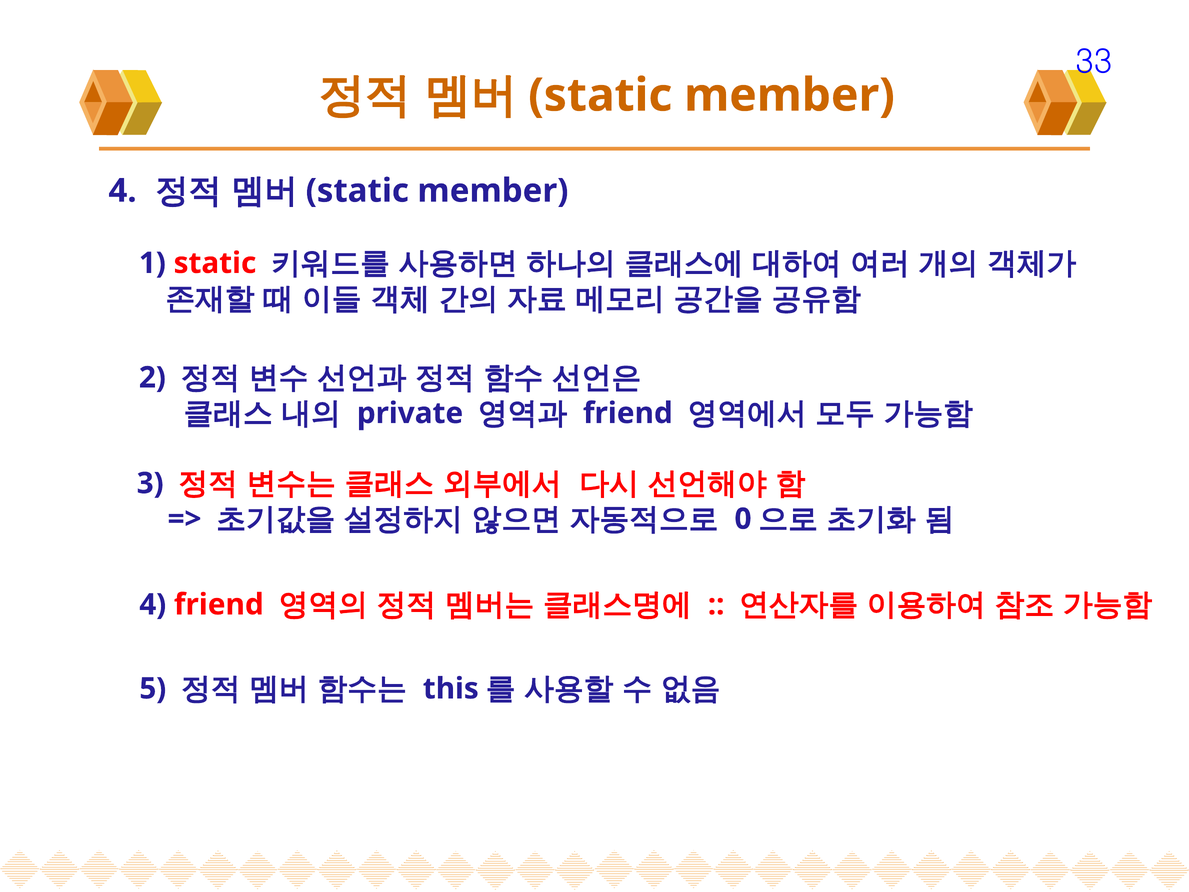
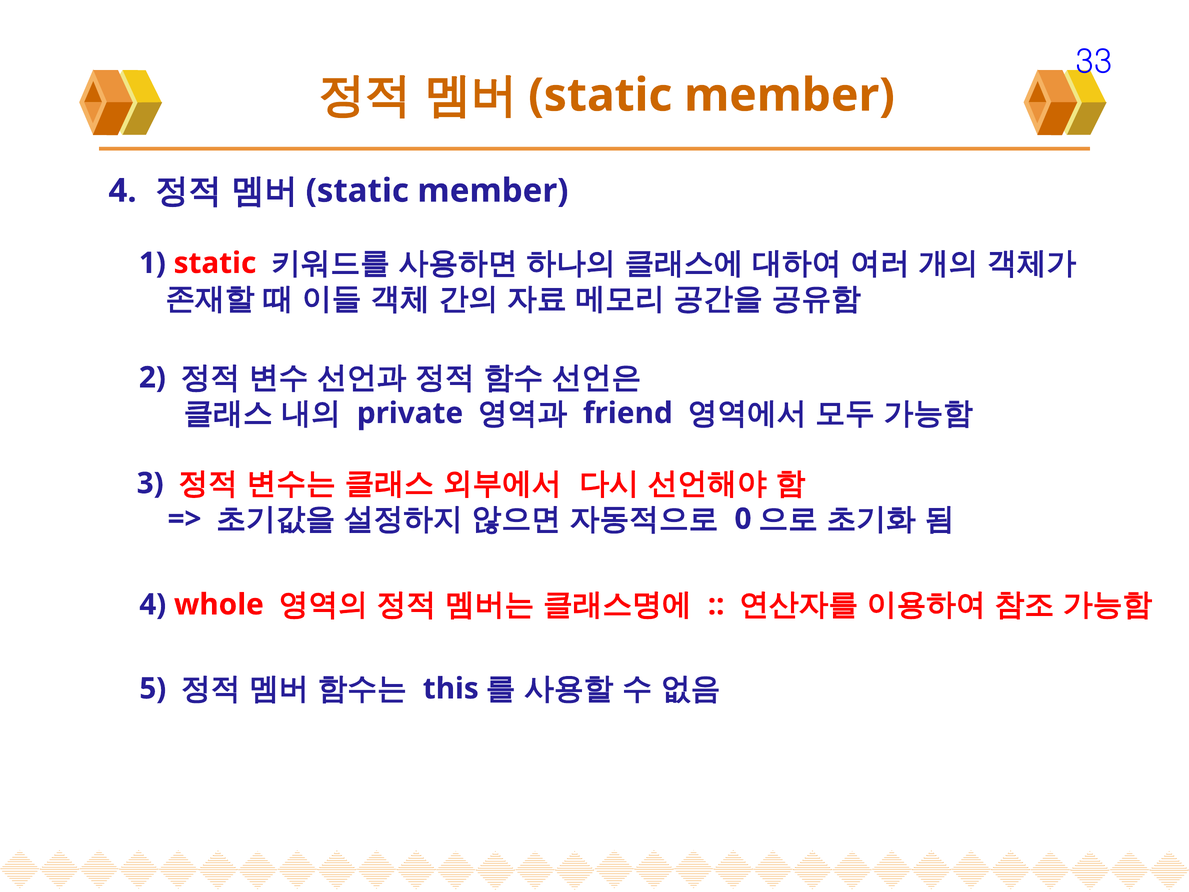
4 friend: friend -> whole (219, 604)
